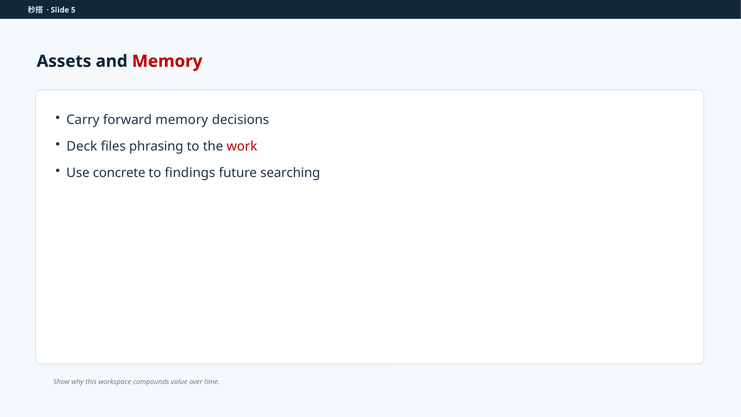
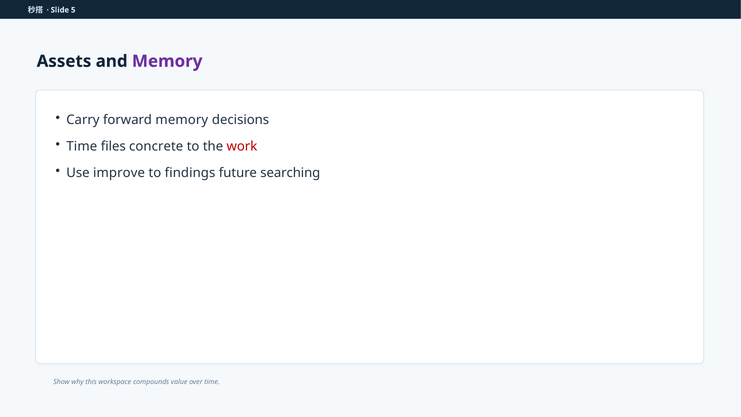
Memory colour: red -> purple (167, 61)
Deck: Deck -> Time (82, 146)
phrasing: phrasing -> concrete (156, 146)
concrete: concrete -> improve (119, 173)
